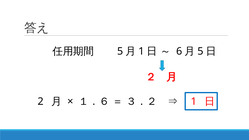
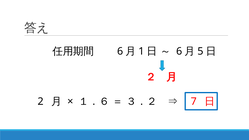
5: 5 -> 6 (120, 51)
1: 1 -> 7 (194, 101)
